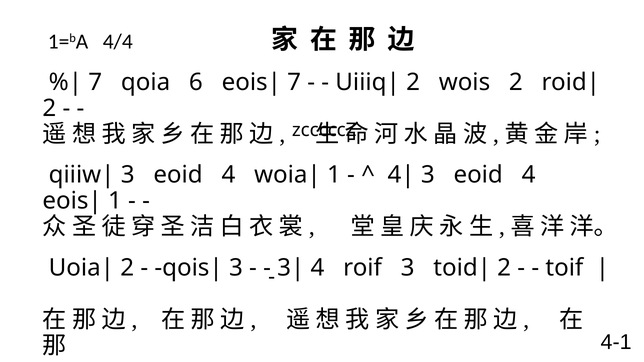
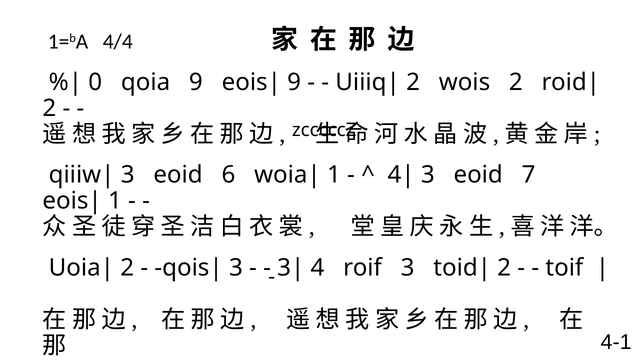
7: 7 -> 0 (95, 82)
qoia 6: 6 -> 9 (196, 82)
7: 7 -> 9 (294, 82)
4: 4 -> 6 (228, 175)
4: 4 -> 7 (529, 175)
